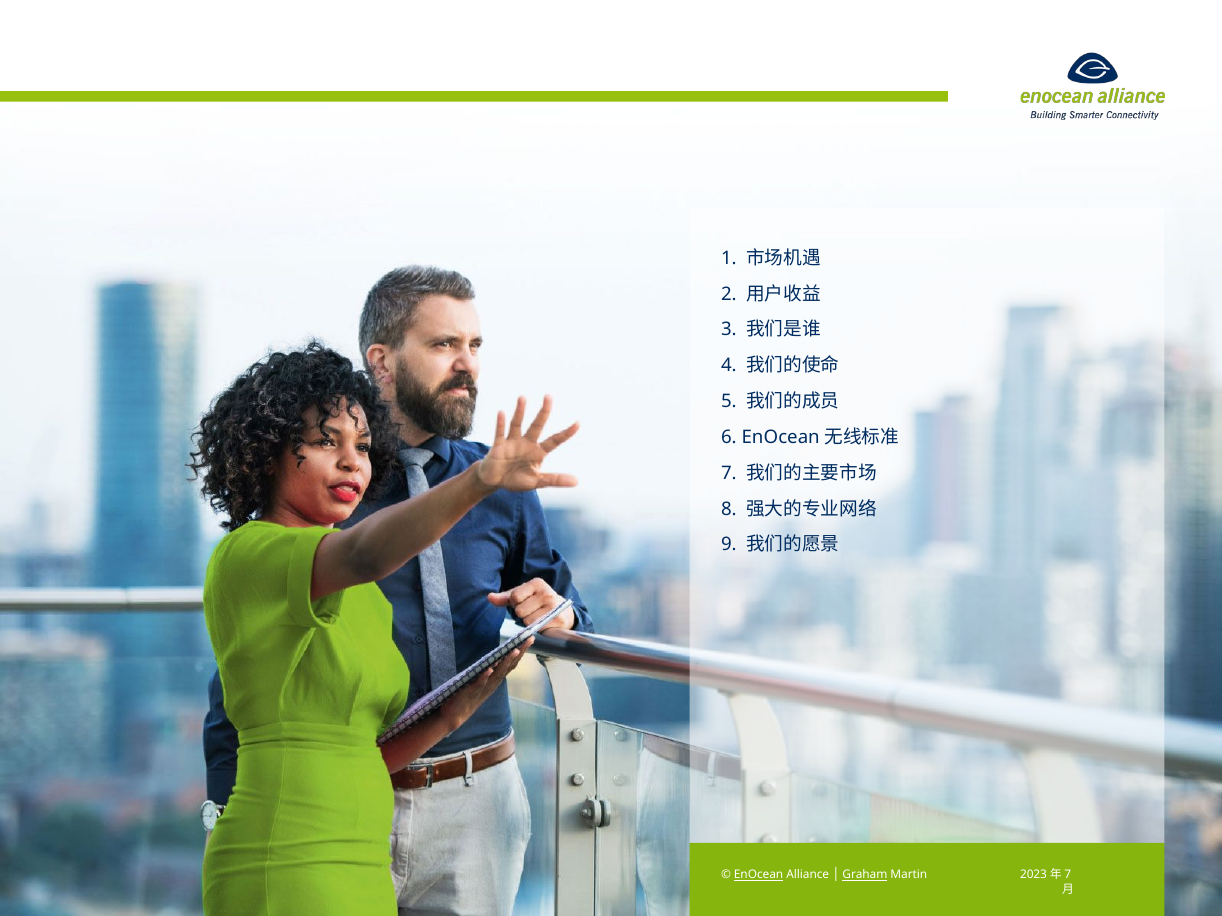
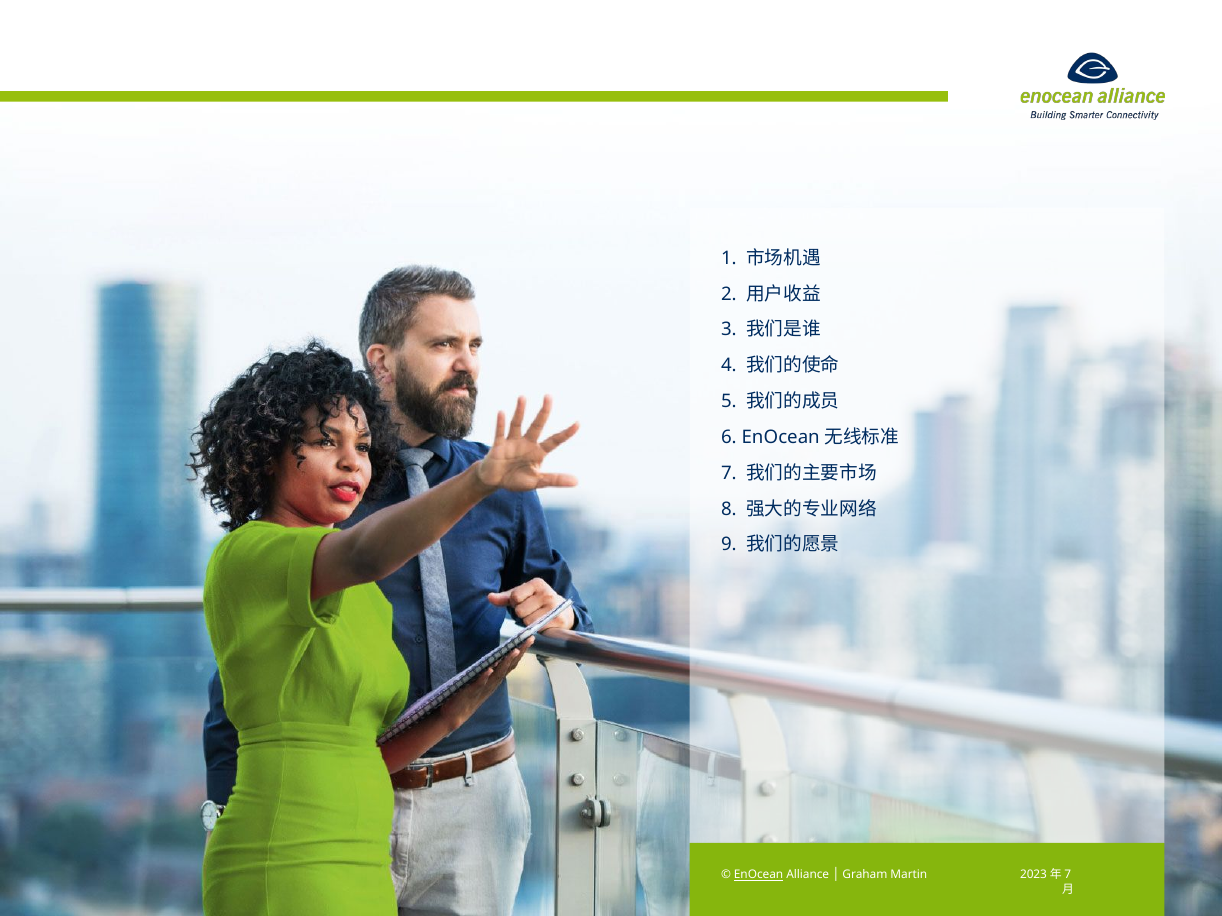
Graham underline: present -> none (865, 875)
